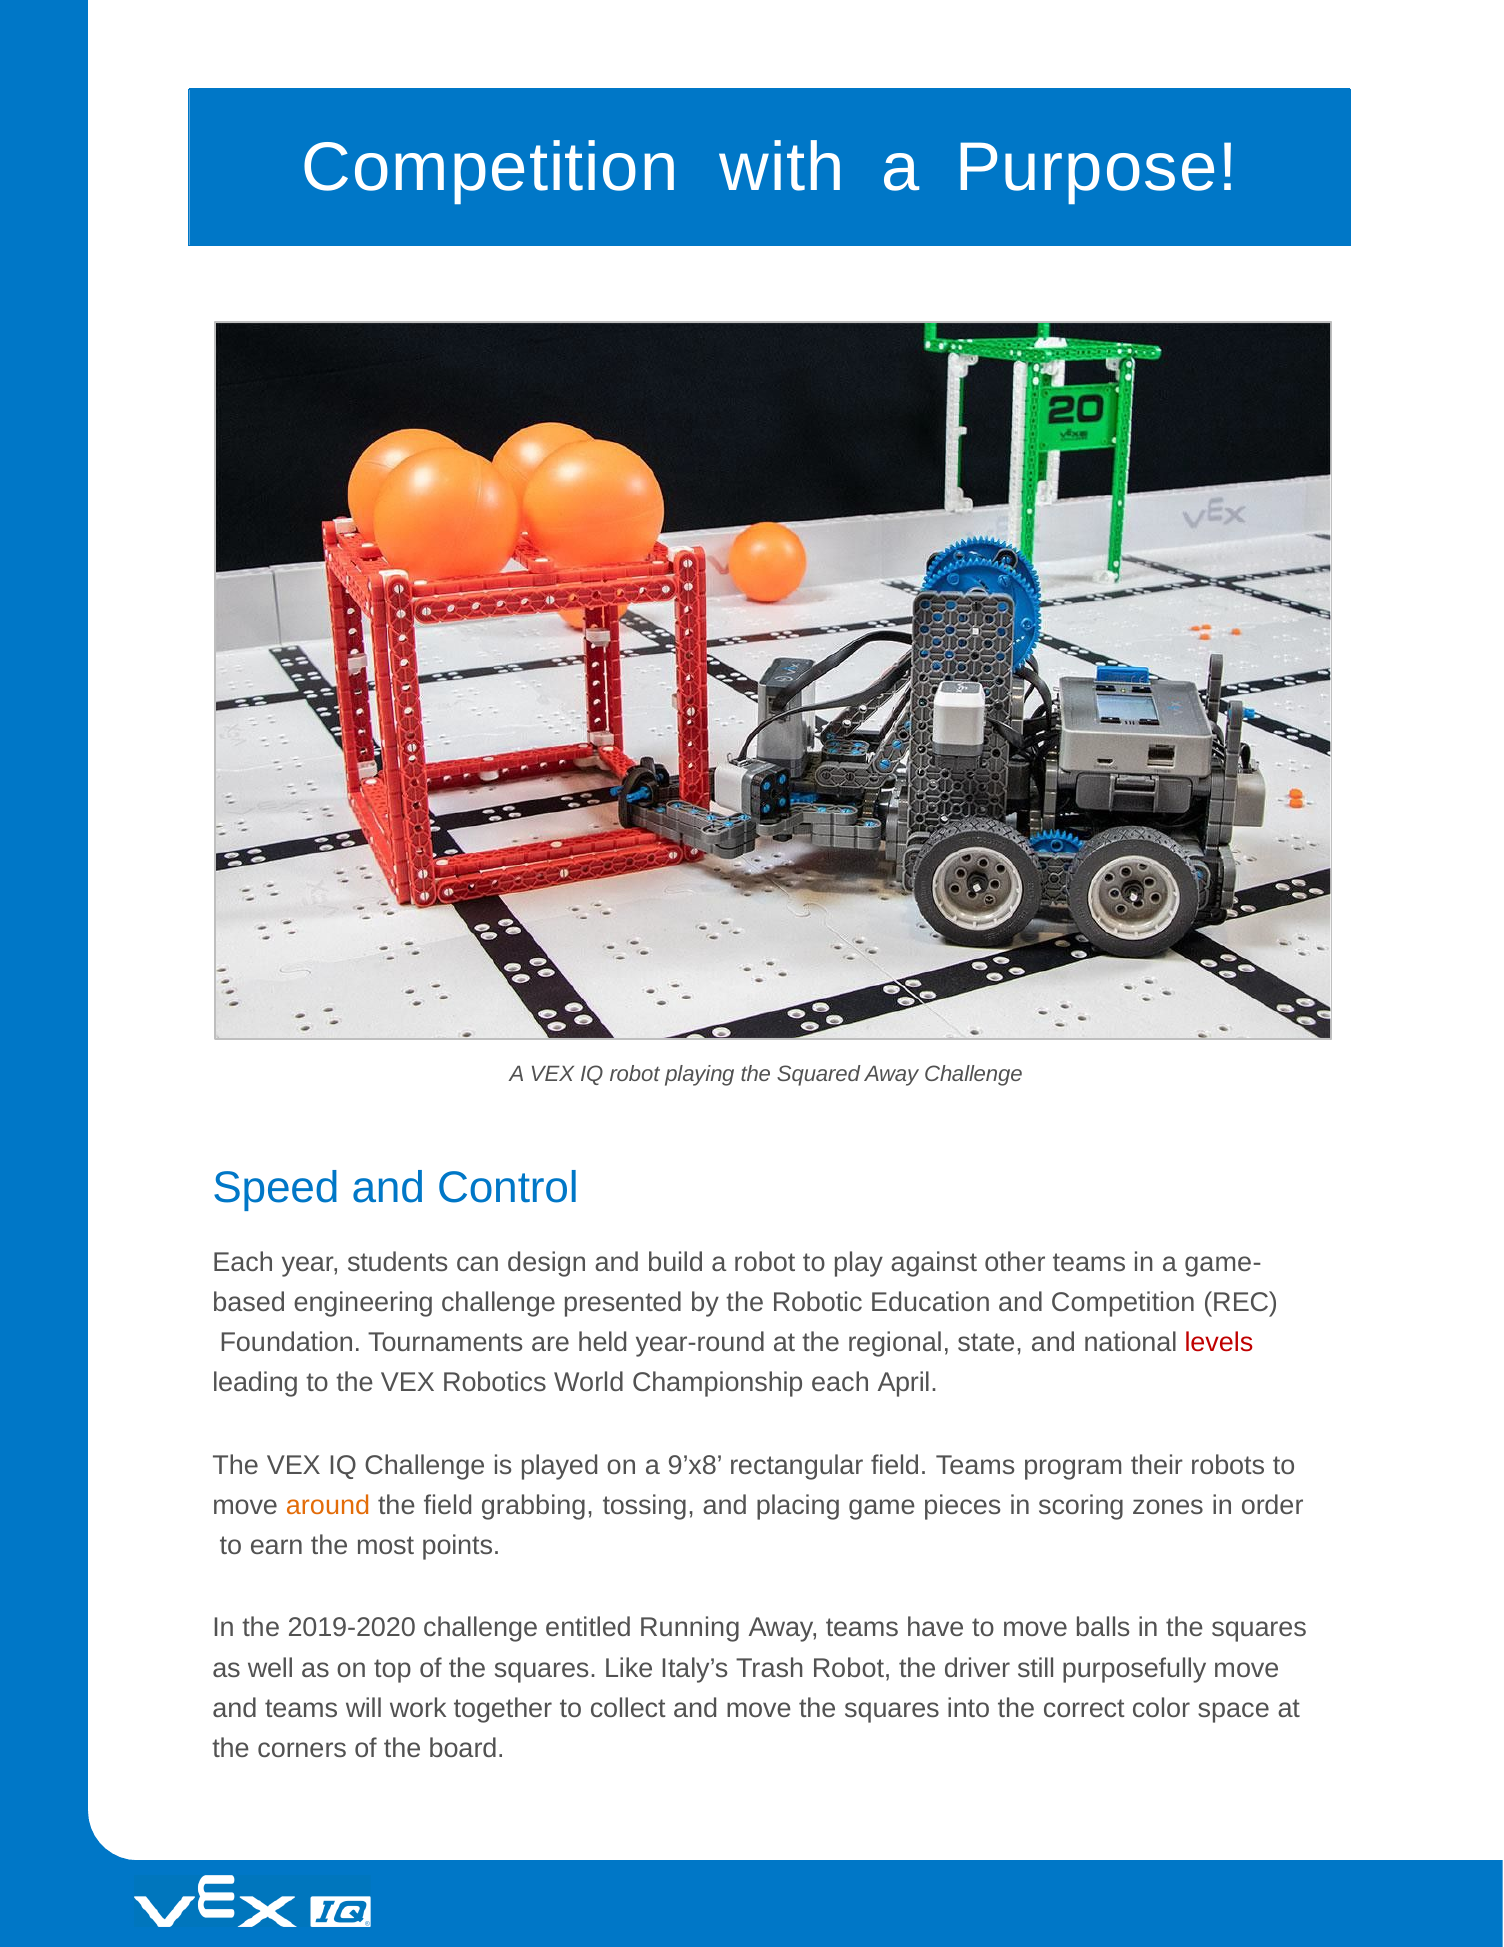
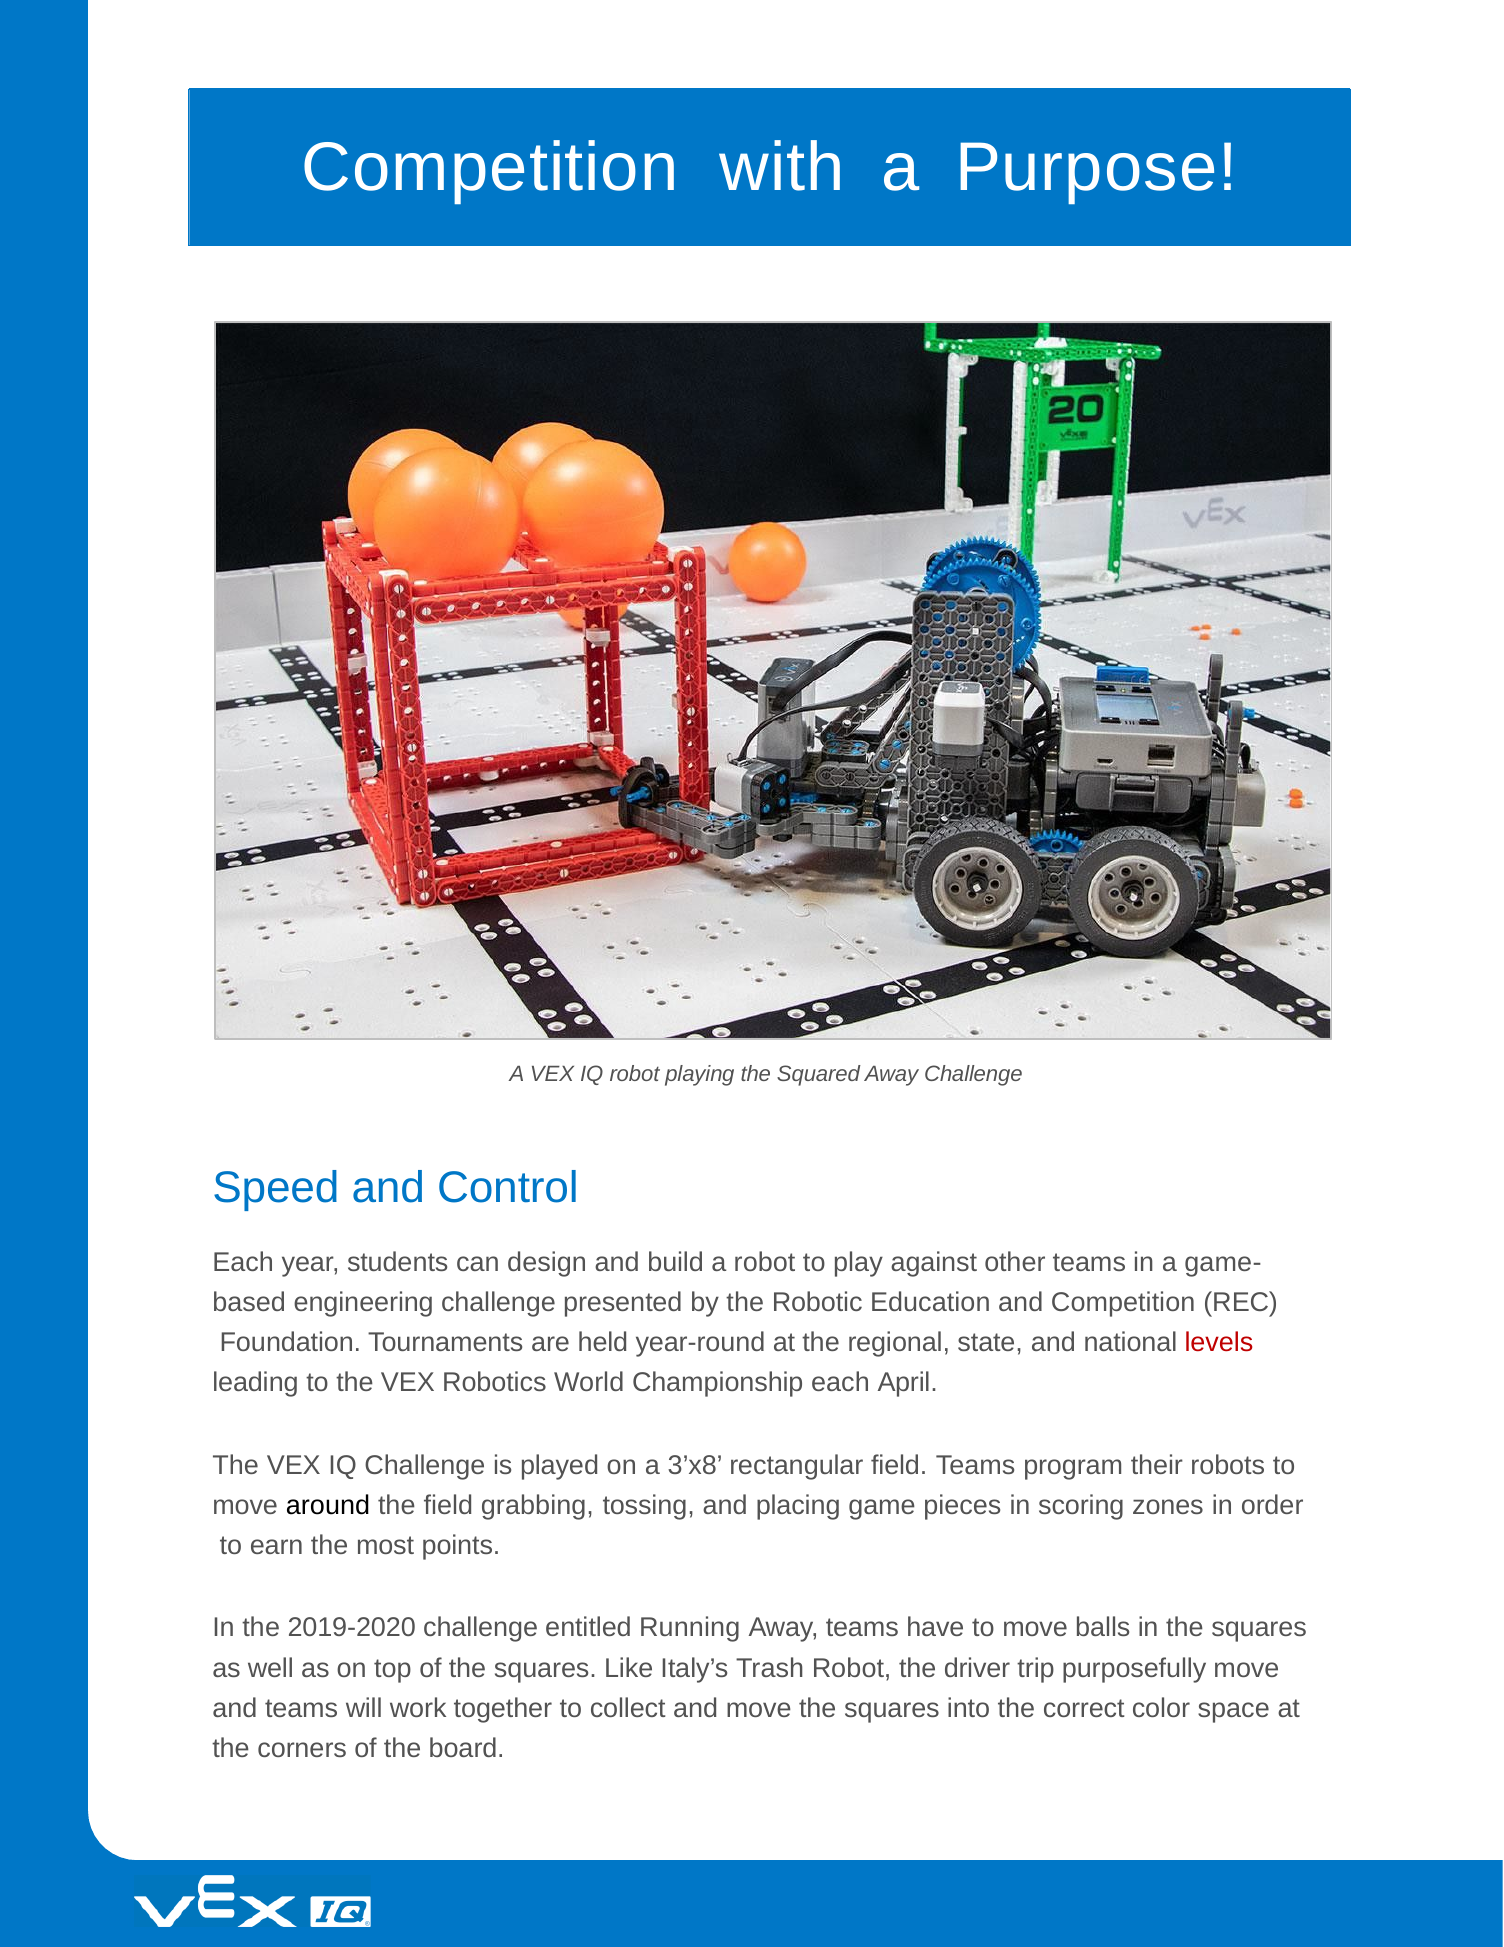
9’x8: 9’x8 -> 3’x8 (695, 1465)
around colour: orange -> black (328, 1505)
still: still -> trip (1036, 1668)
